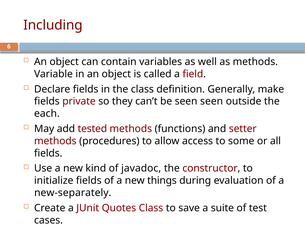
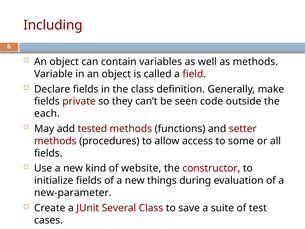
seen seen: seen -> code (212, 101)
javadoc: javadoc -> website (141, 168)
new-separately: new-separately -> new-parameter (73, 193)
Quotes: Quotes -> Several (119, 208)
